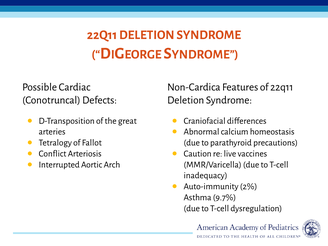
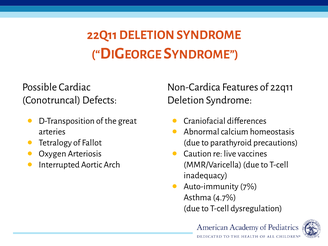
Conflict: Conflict -> Oxygen (52, 154)
2%: 2% -> 7% (249, 186)
9.7%: 9.7% -> 4.7% (224, 197)
